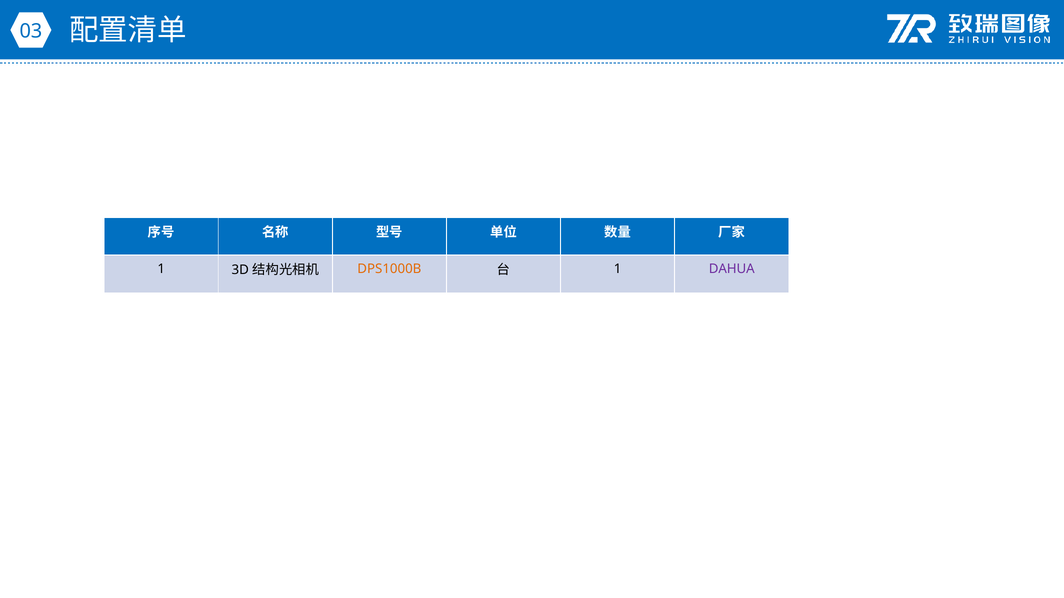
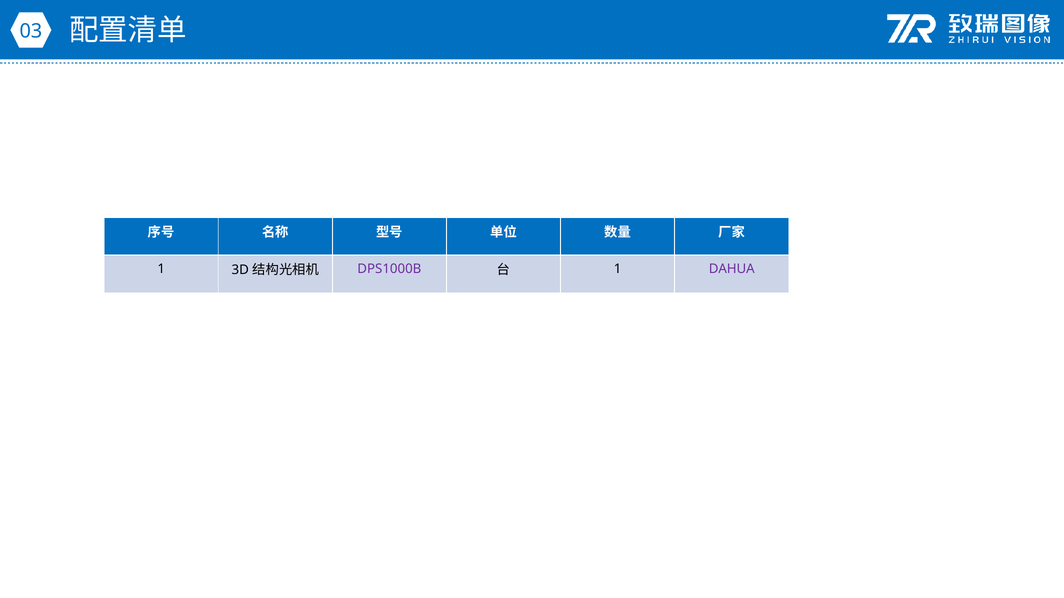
DPS1000B colour: orange -> purple (389, 269)
